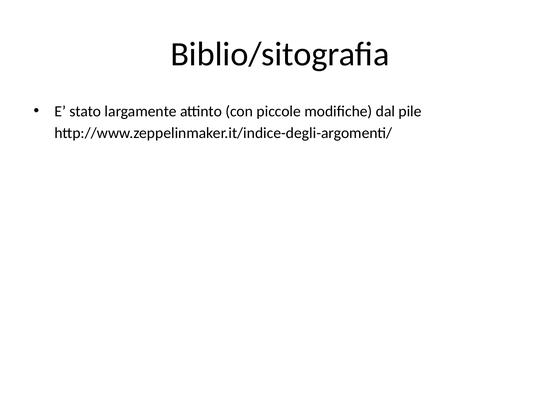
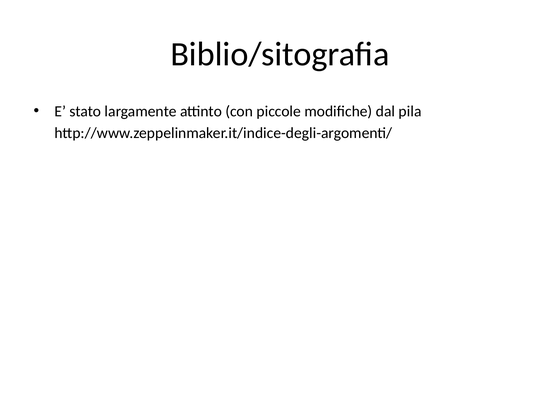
pile: pile -> pila (410, 111)
